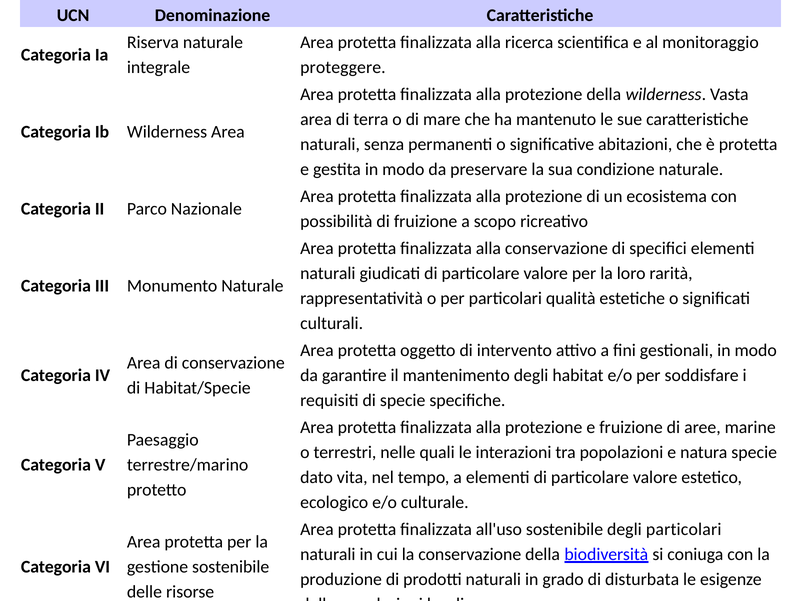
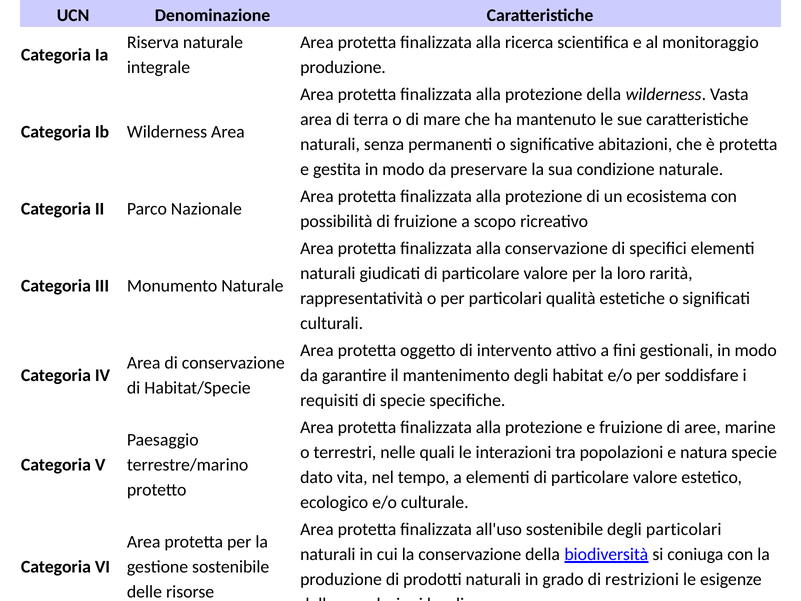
proteggere: proteggere -> produzione (343, 67)
disturbata: disturbata -> restrizioni (642, 579)
